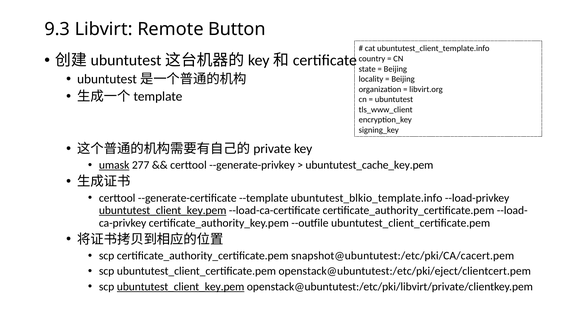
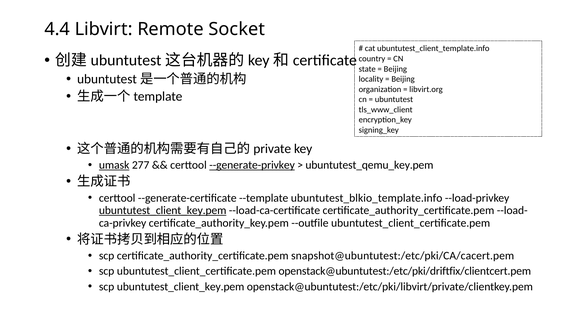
9.3: 9.3 -> 4.4 (57, 29)
Button: Button -> Socket (237, 29)
--generate-privkey underline: none -> present (252, 165)
ubuntutest_cache_key.pem: ubuntutest_cache_key.pem -> ubuntutest_qemu_key.pem (369, 165)
openstack@ubuntutest:/etc/pki/eject/clientcert.pem: openstack@ubuntutest:/etc/pki/eject/clientcert.pem -> openstack@ubuntutest:/etc/pki/driftfix/clientcert.pem (405, 271)
ubuntutest_client_key.pem underline: present -> none (181, 287)
